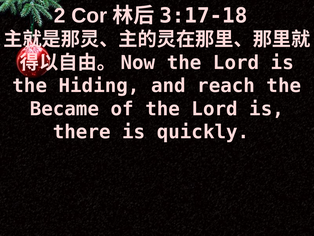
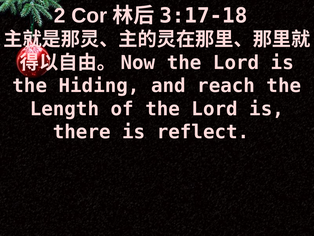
Became: Became -> Length (64, 109)
quickly: quickly -> reflect (203, 132)
